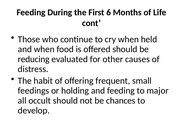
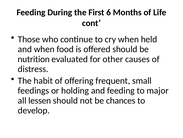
reducing: reducing -> nutrition (34, 59)
occult: occult -> lessen (40, 100)
